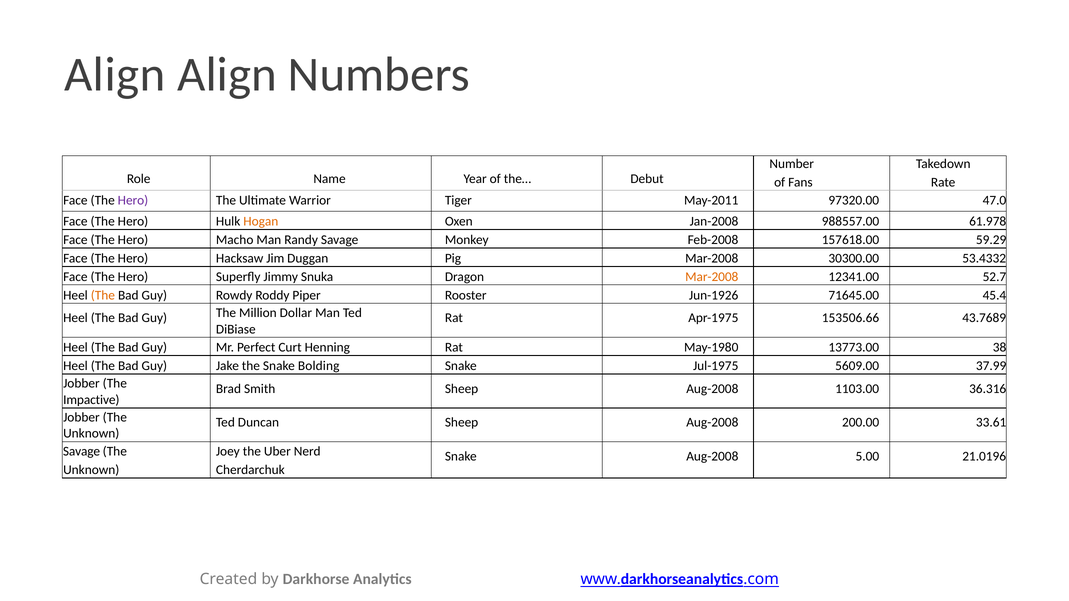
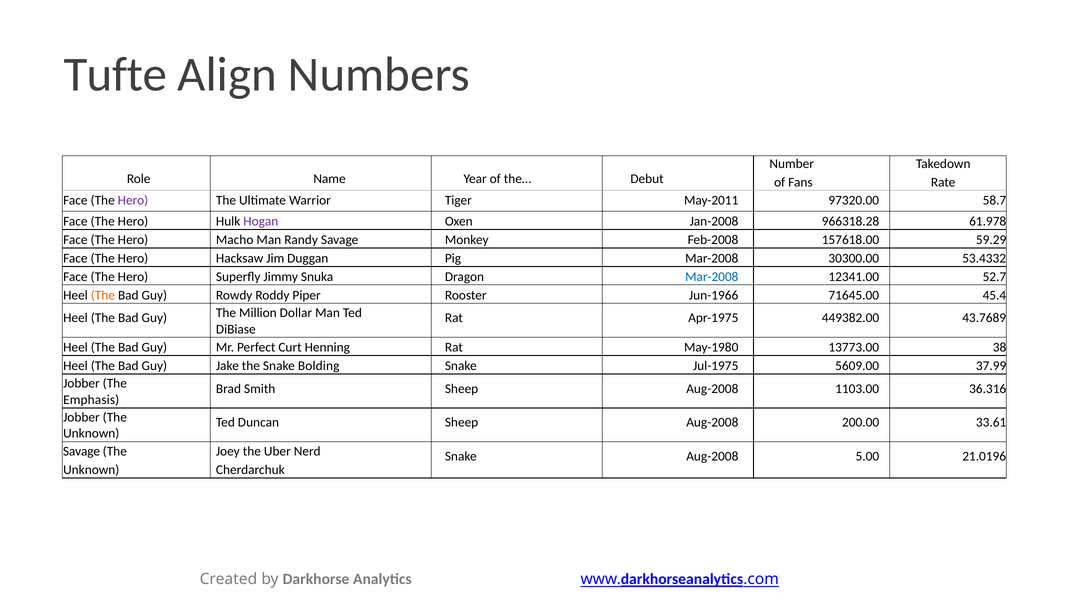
Align: Align -> Tufte (115, 75)
47.0: 47.0 -> 58.7 (994, 200)
Hogan colour: orange -> purple (261, 222)
988557.00: 988557.00 -> 966318.28 (850, 222)
Mar-2008 colour: orange -> blue (712, 277)
Jun-1926: Jun-1926 -> Jun-1966 (714, 295)
153506.66: 153506.66 -> 449382.00 (850, 318)
Impactive: Impactive -> Emphasis (91, 400)
